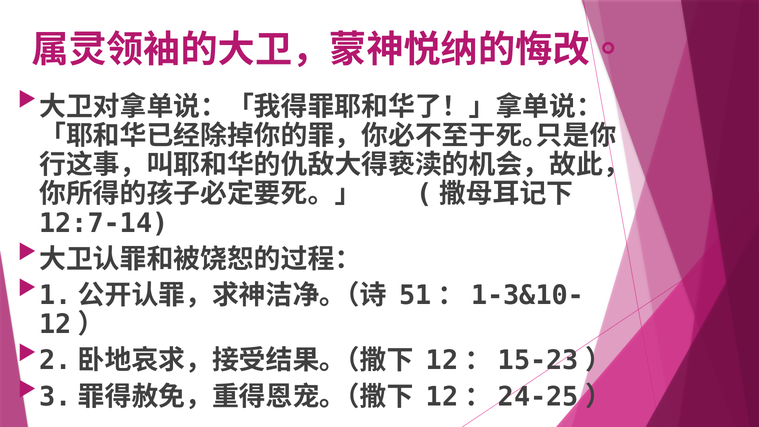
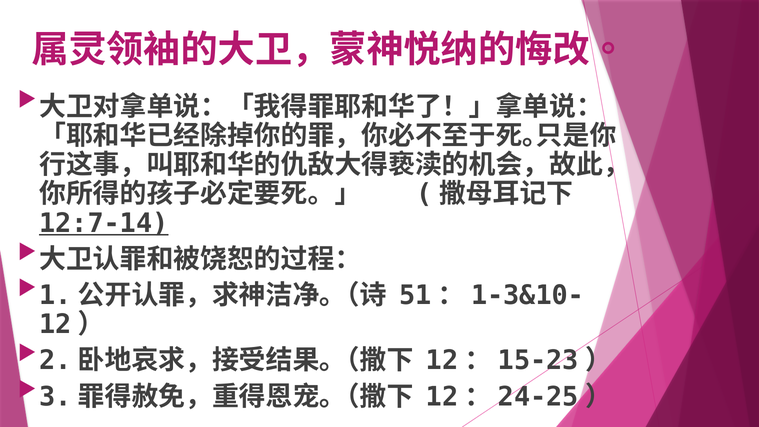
12:7-14 underline: none -> present (104, 223)
